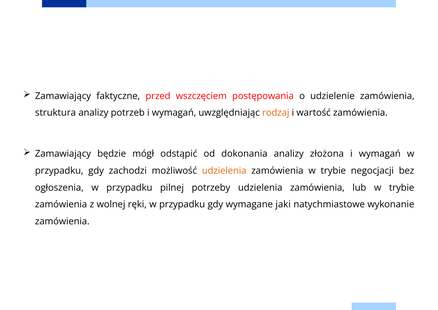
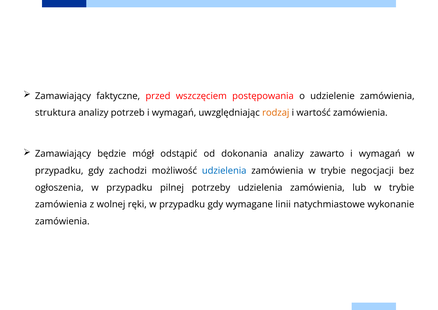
złożona: złożona -> zawarto (327, 154)
udzielenia colour: orange -> blue (224, 171)
jaki: jaki -> linii (283, 204)
